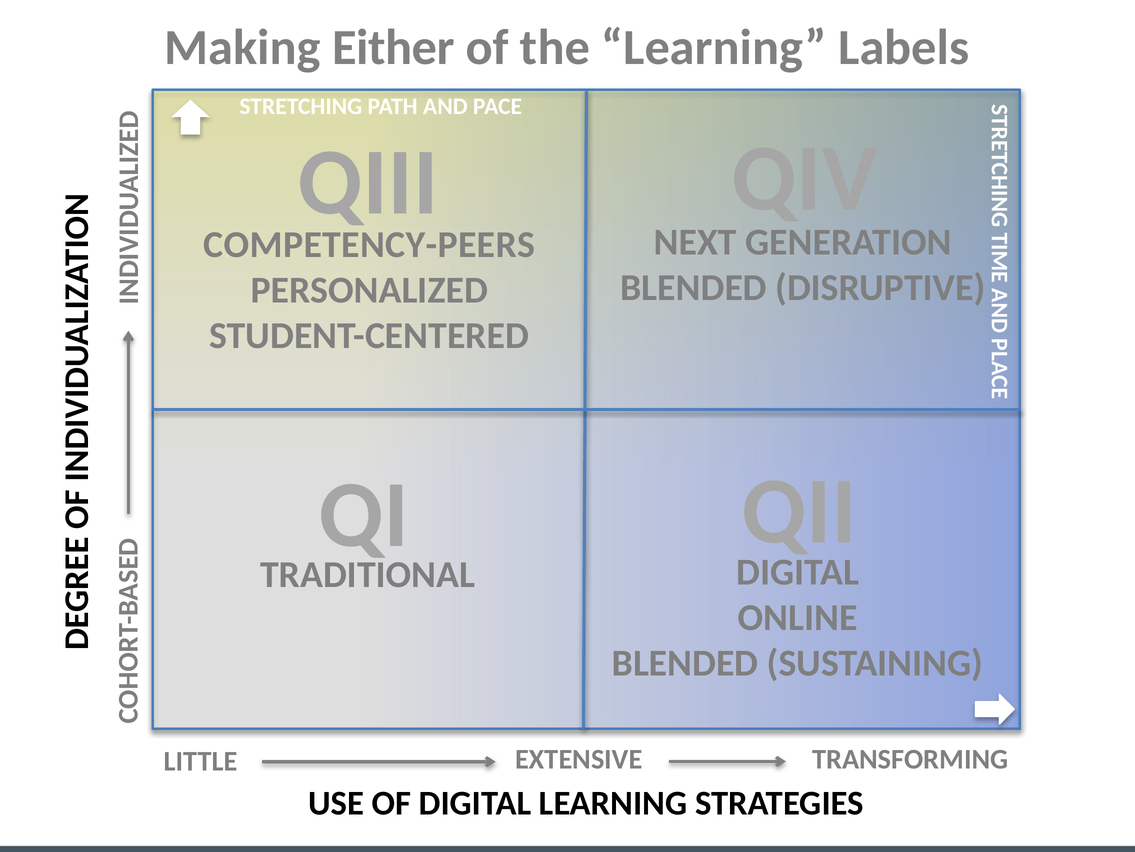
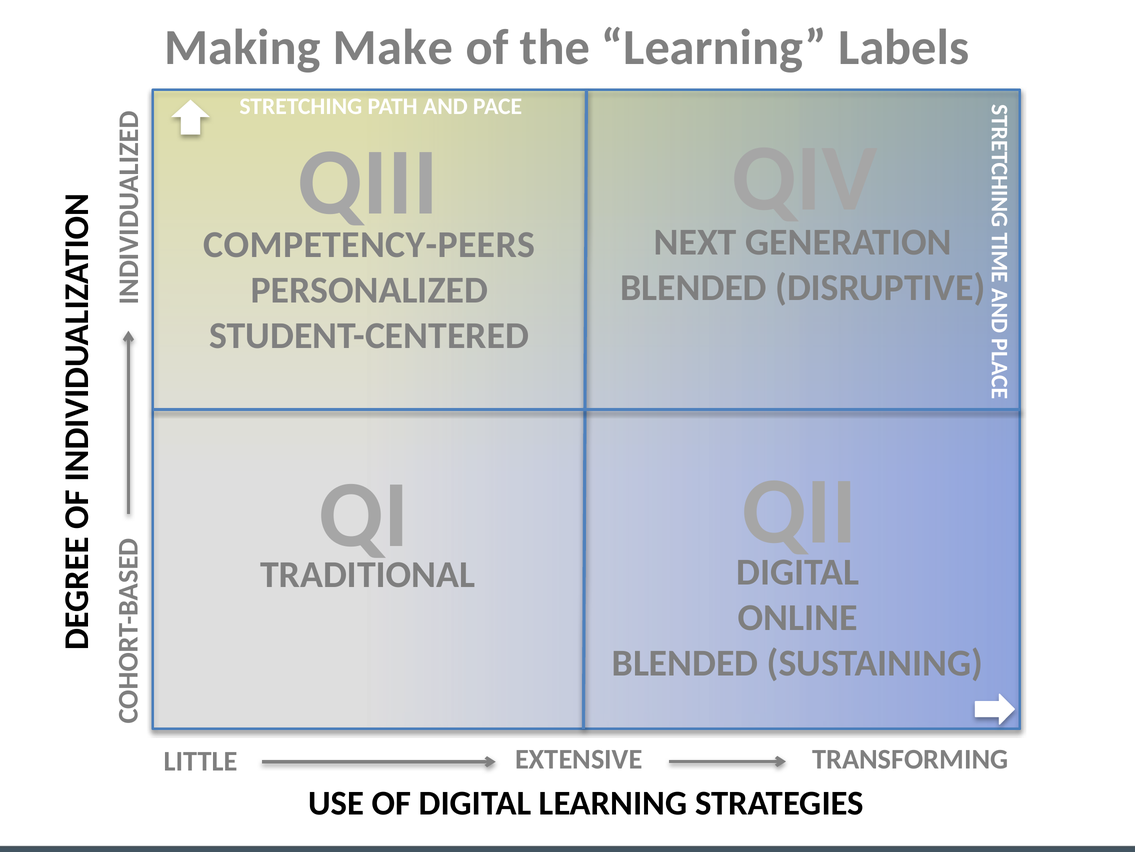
Either: Either -> Make (393, 47)
